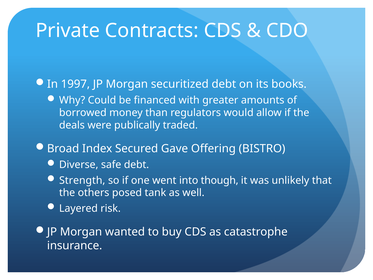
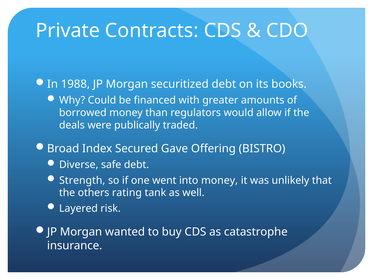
1997: 1997 -> 1988 (75, 84)
into though: though -> money (220, 180)
posed: posed -> rating (127, 193)
